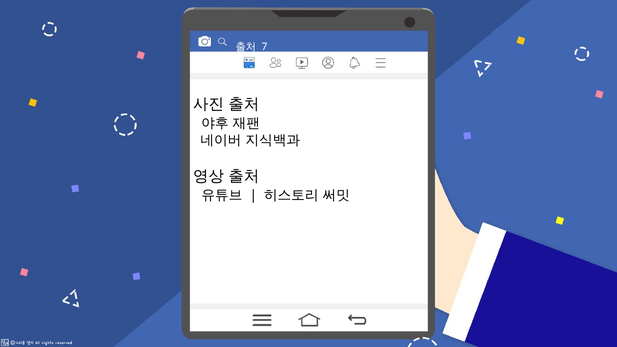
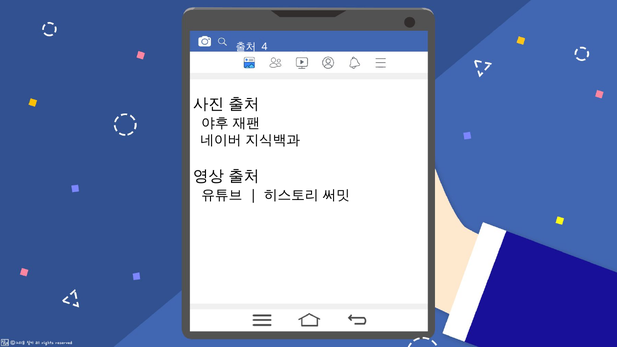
7: 7 -> 4 (265, 47)
